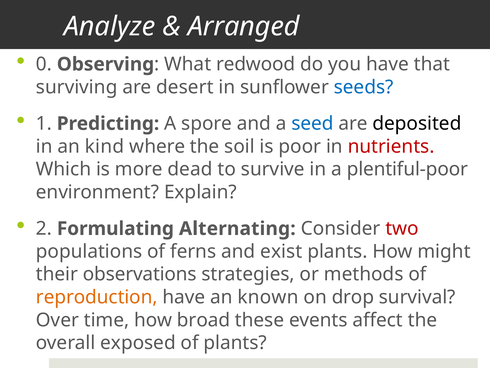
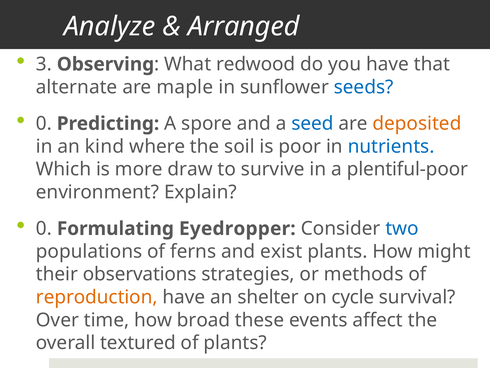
0: 0 -> 3 (44, 64)
surviving: surviving -> alternate (77, 87)
desert: desert -> maple (185, 87)
1: 1 -> 0 (44, 123)
deposited colour: black -> orange (417, 123)
nutrients colour: red -> blue (391, 146)
dead: dead -> draw (190, 169)
2: 2 -> 0 (44, 228)
Alternating: Alternating -> Eyedropper (237, 228)
two colour: red -> blue (402, 228)
known: known -> shelter (268, 297)
drop: drop -> cycle (353, 297)
exposed: exposed -> textured (138, 342)
